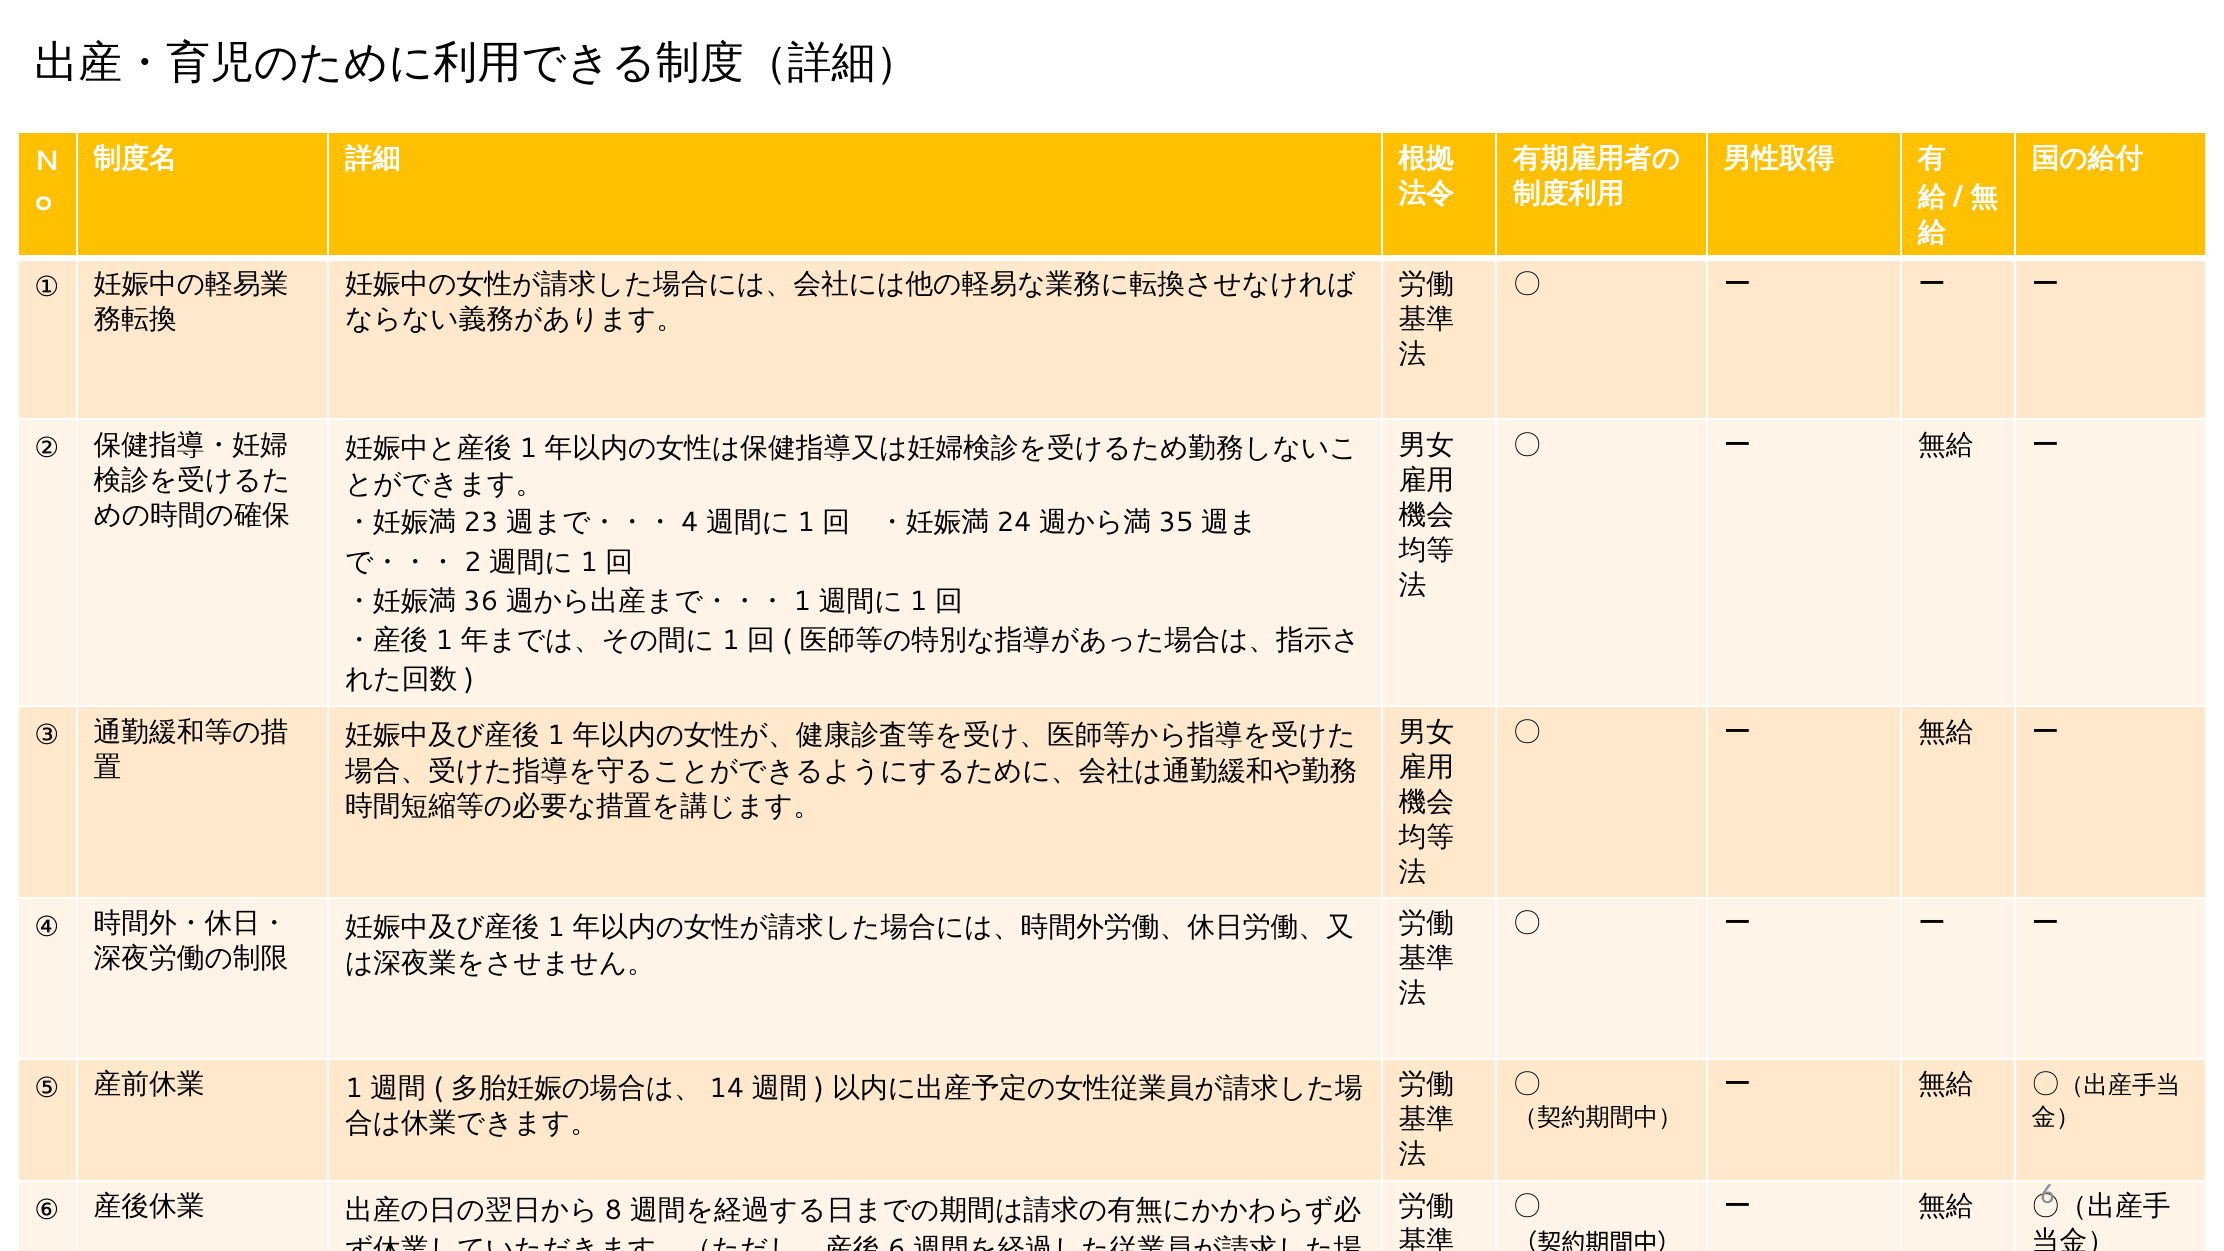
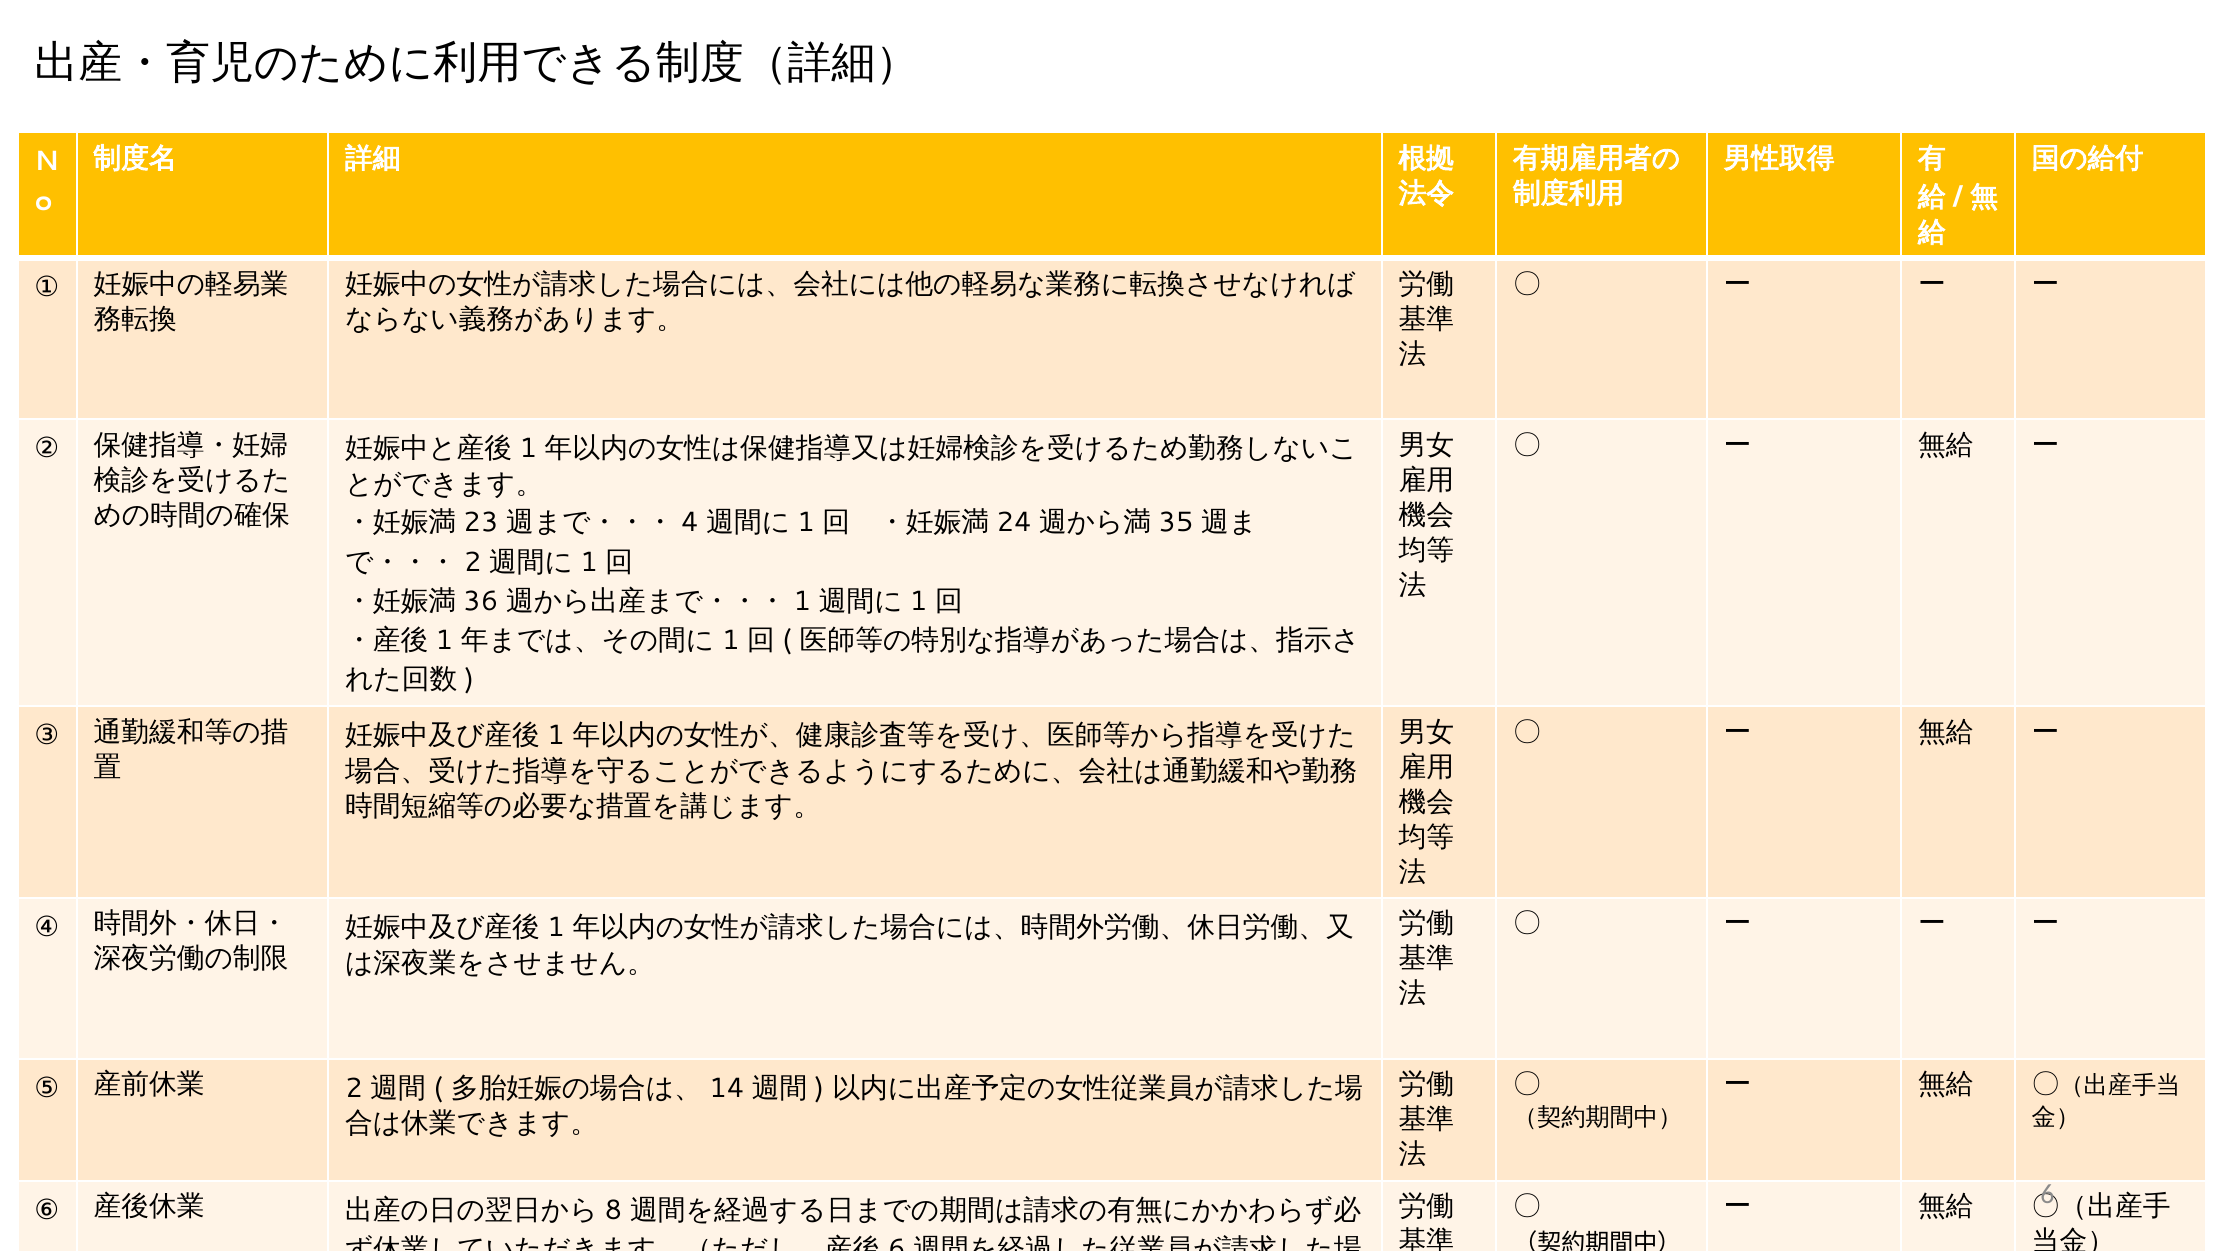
1: 1 -> 2 (354, 1088)
